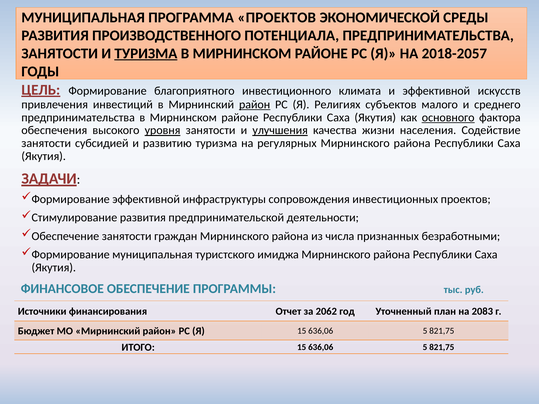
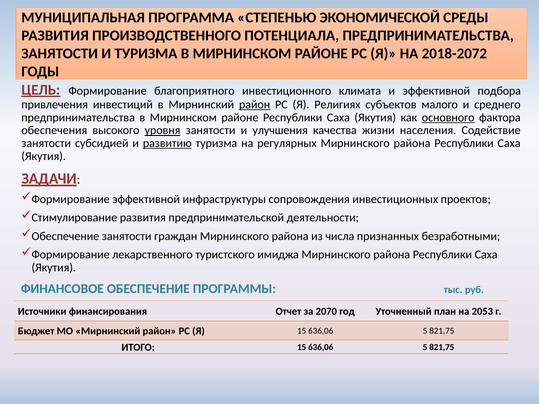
ПРОГРАММА ПРОЕКТОВ: ПРОЕКТОВ -> СТЕПЕНЬЮ (277, 18)
ТУРИЗМА underline: present -> none (146, 53)
2018-2057: 2018-2057 -> 2018-2072 (454, 53)
искусств: искусств -> подбора (499, 91)
улучшения underline: present -> none (280, 130)
развитию underline: none -> present (167, 143)
муниципальная: муниципальная -> лекарственного (153, 255)
2062: 2062 -> 2070 (326, 312)
2083: 2083 -> 2053 (482, 312)
